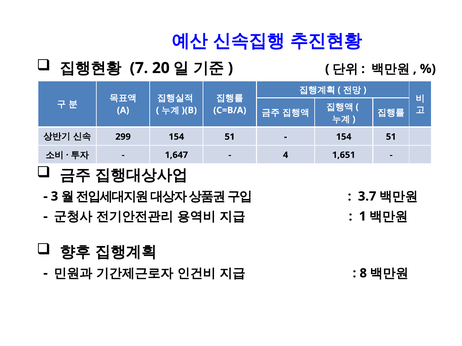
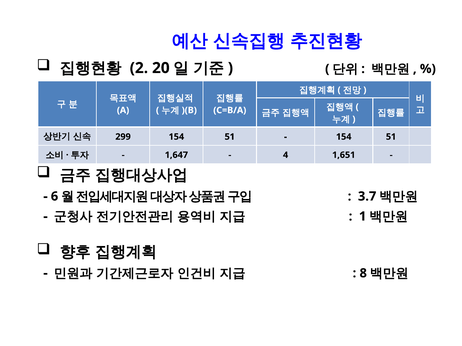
7: 7 -> 2 (139, 68)
3: 3 -> 6 (54, 197)
